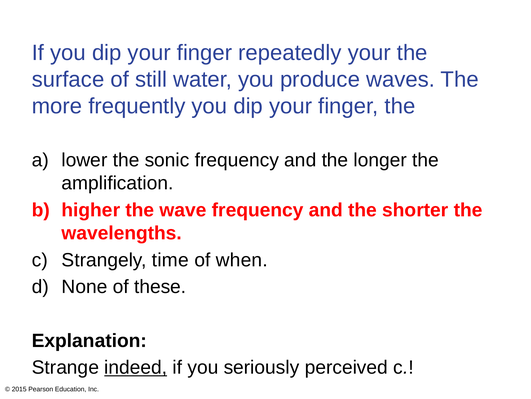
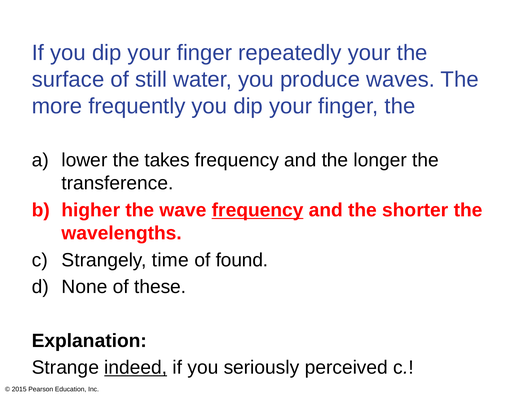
sonic: sonic -> takes (167, 160)
amplification: amplification -> transference (118, 183)
frequency underline: none -> present (258, 210)
when: when -> found (242, 260)
